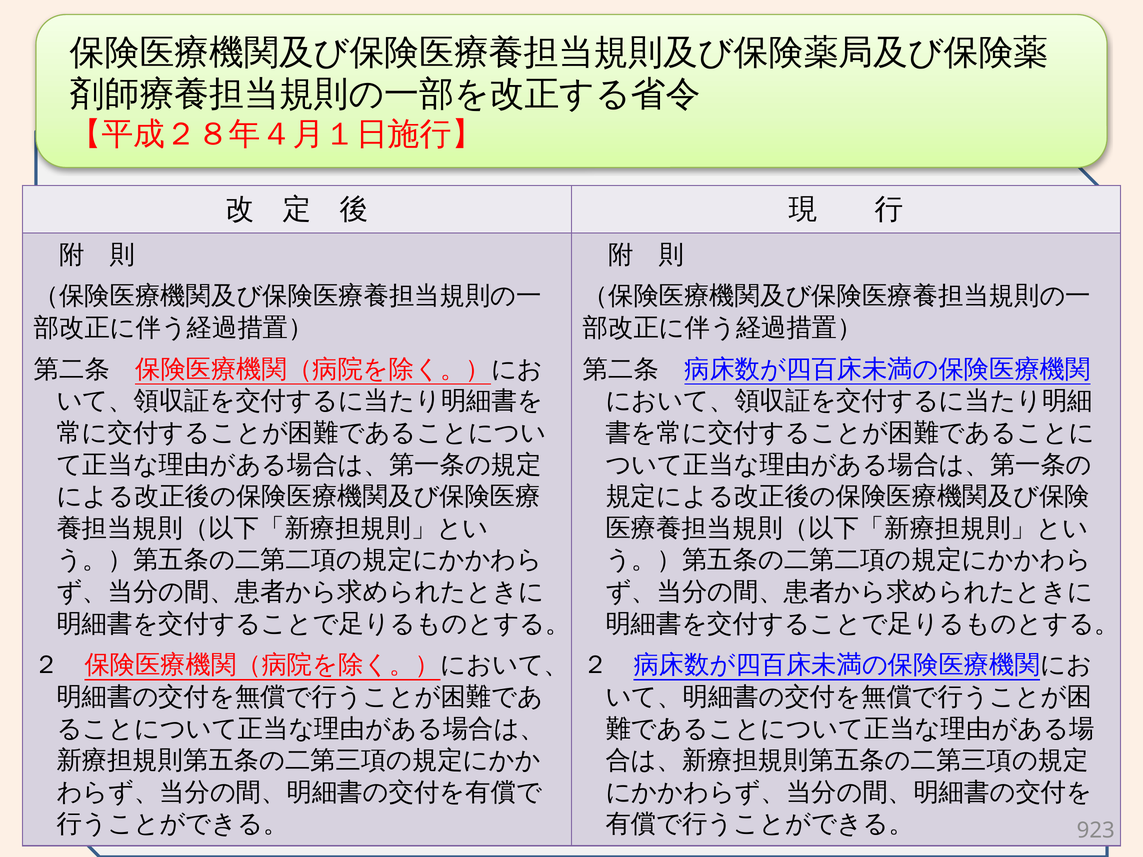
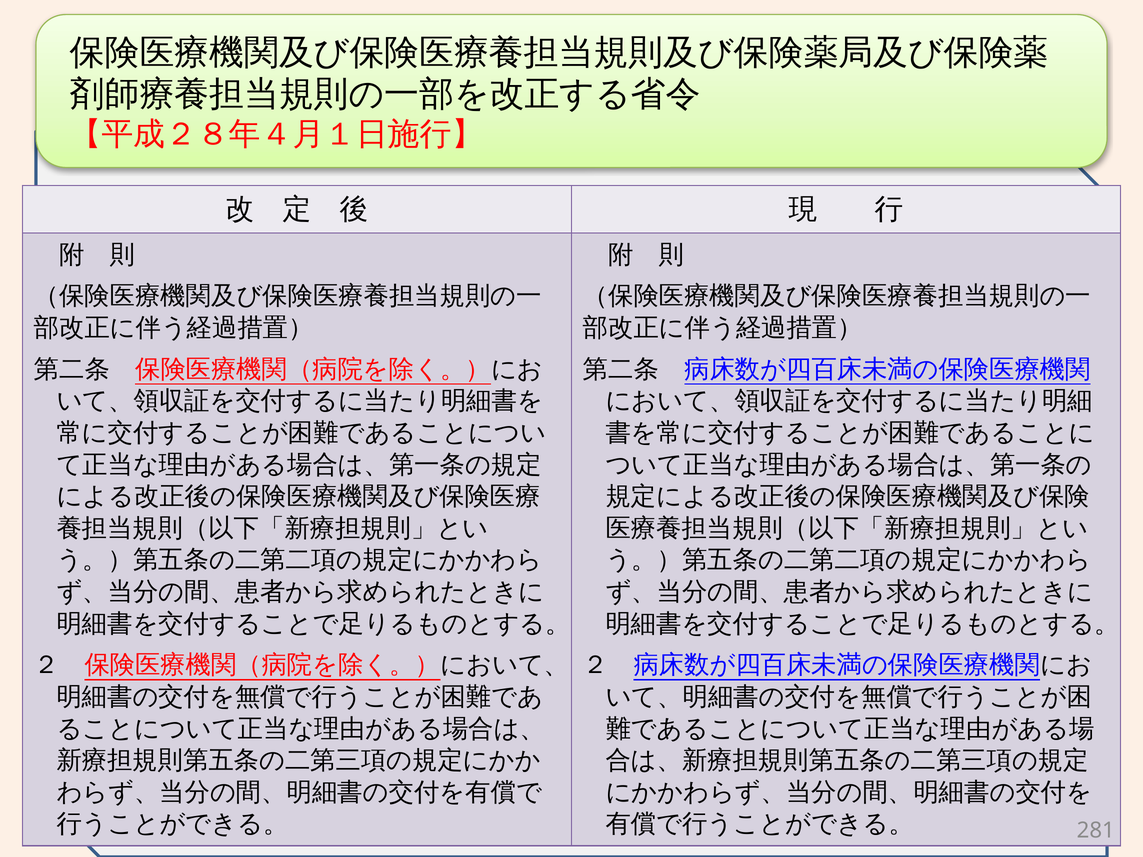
923: 923 -> 281 (1096, 831)
